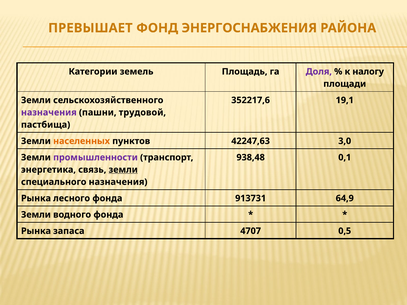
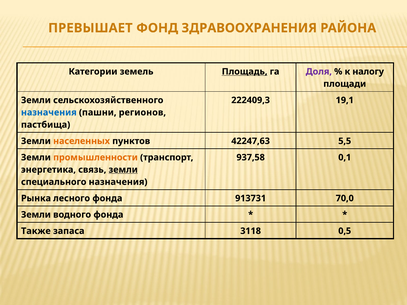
ЭНЕРГОСНАБЖЕНИЯ: ЭНЕРГОСНАБЖЕНИЯ -> ЗДРАВООХРАНЕНИЯ (249, 28)
Площадь underline: none -> present (245, 72)
352217,6: 352217,6 -> 222409,3 (251, 100)
назначения colour: purple -> blue (49, 113)
трудовой: трудовой -> регионов (142, 113)
3,0: 3,0 -> 5,5 (345, 141)
промышленности colour: purple -> orange (95, 158)
938,48: 938,48 -> 937,58 (251, 158)
64,9: 64,9 -> 70,0 (345, 198)
Рынка: Рынка -> Также (36, 231)
4707: 4707 -> 3118 (251, 231)
